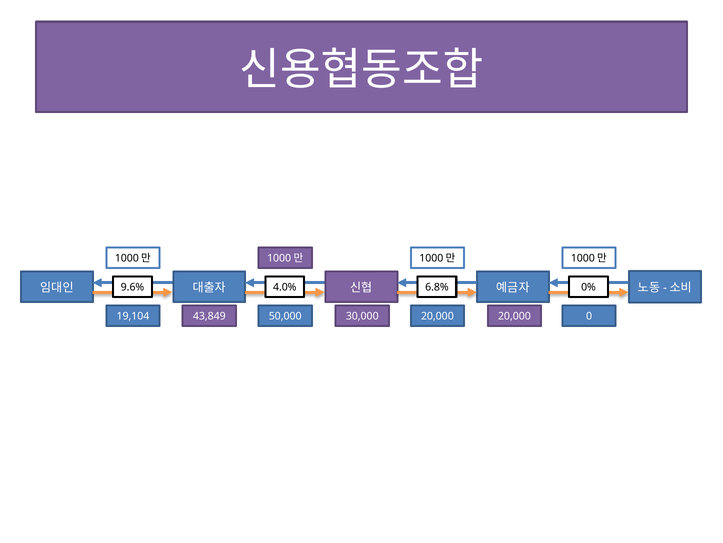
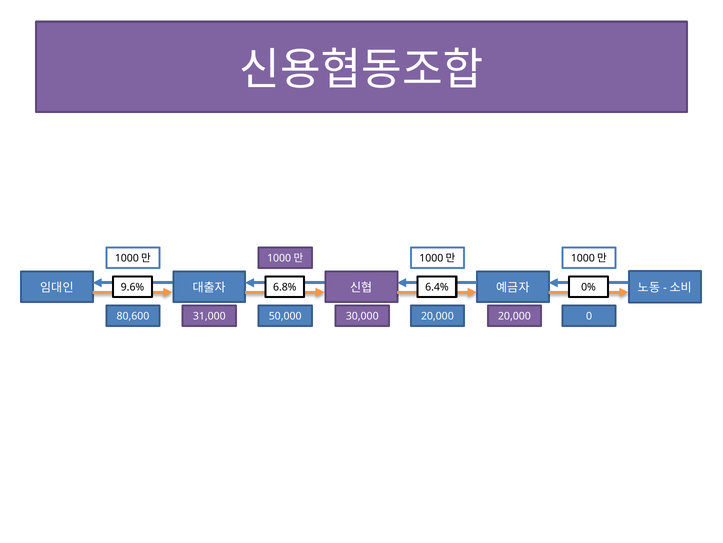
4.0%: 4.0% -> 6.8% (285, 287)
6.8%: 6.8% -> 6.4% (437, 287)
19,104: 19,104 -> 80,600 (133, 316)
43,849: 43,849 -> 31,000 (209, 316)
